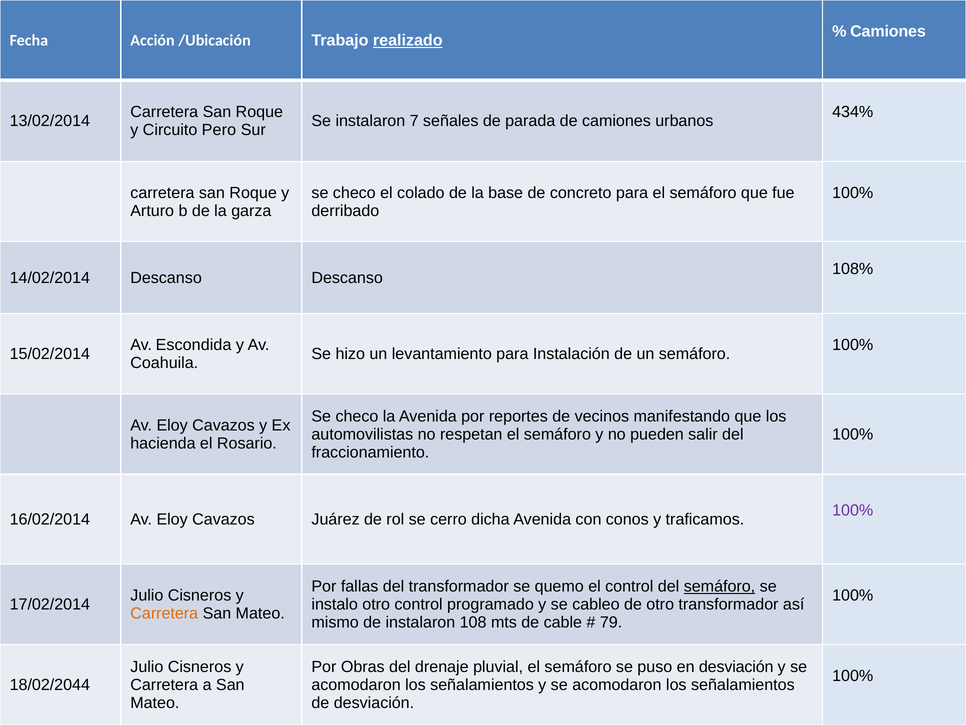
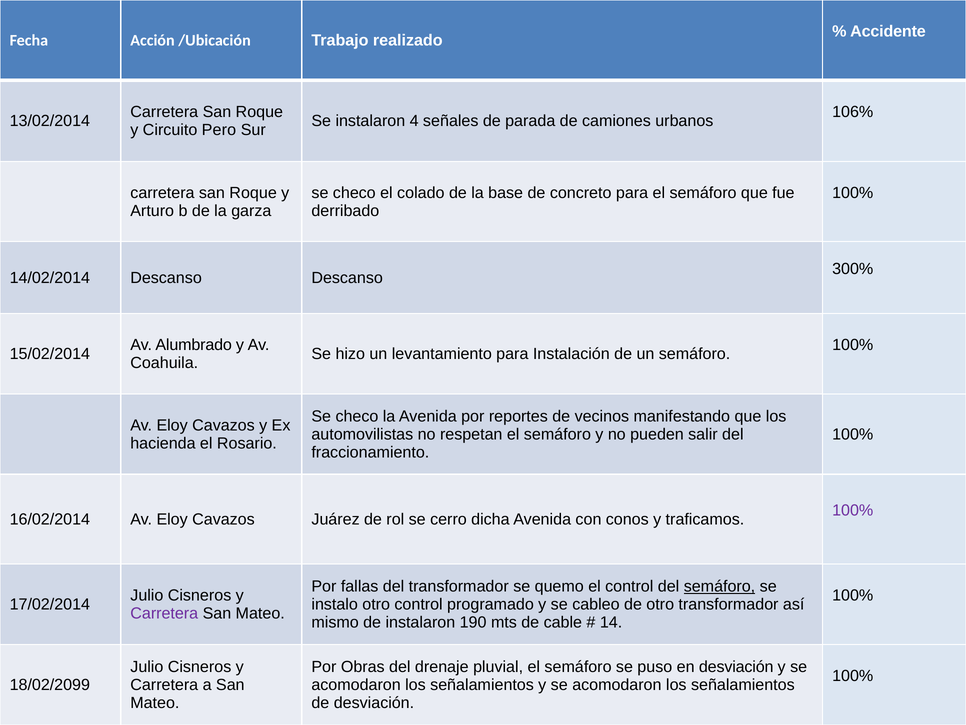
Camiones: Camiones -> Accidente (888, 31)
realizado underline: present -> none (408, 40)
434%: 434% -> 106% (853, 112)
7: 7 -> 4 (414, 121)
108%: 108% -> 300% (853, 269)
Escondida: Escondida -> Alumbrado (194, 345)
Carretera colour: orange -> purple (164, 613)
108: 108 -> 190 (473, 622)
79: 79 -> 14 (611, 622)
18/02/2044: 18/02/2044 -> 18/02/2099 (50, 685)
